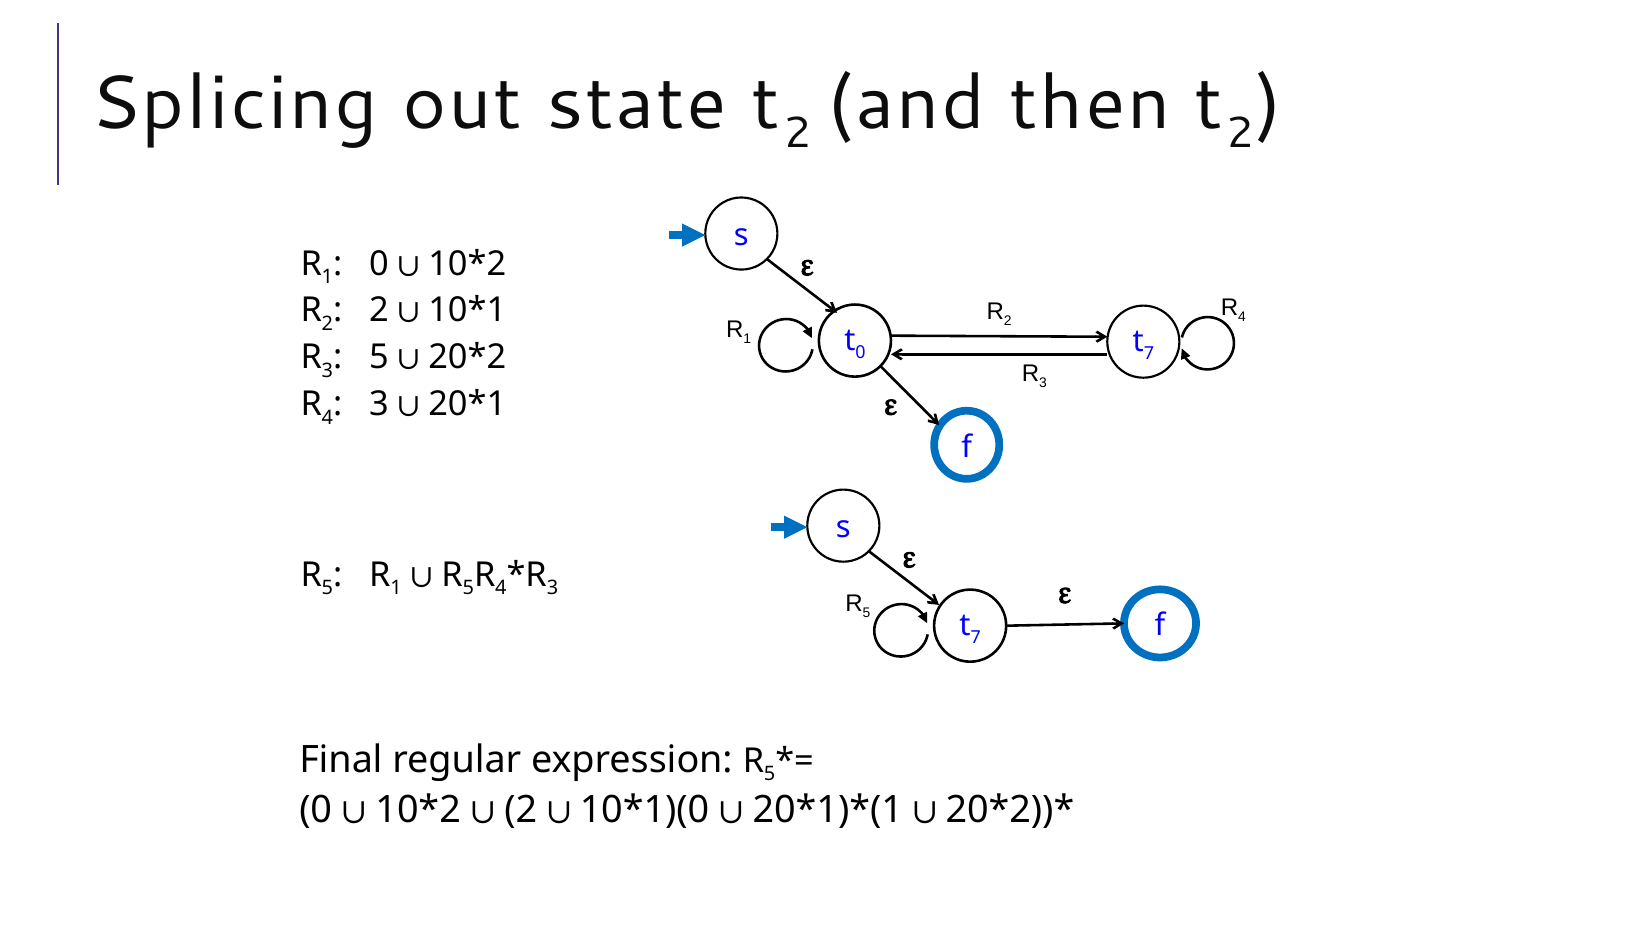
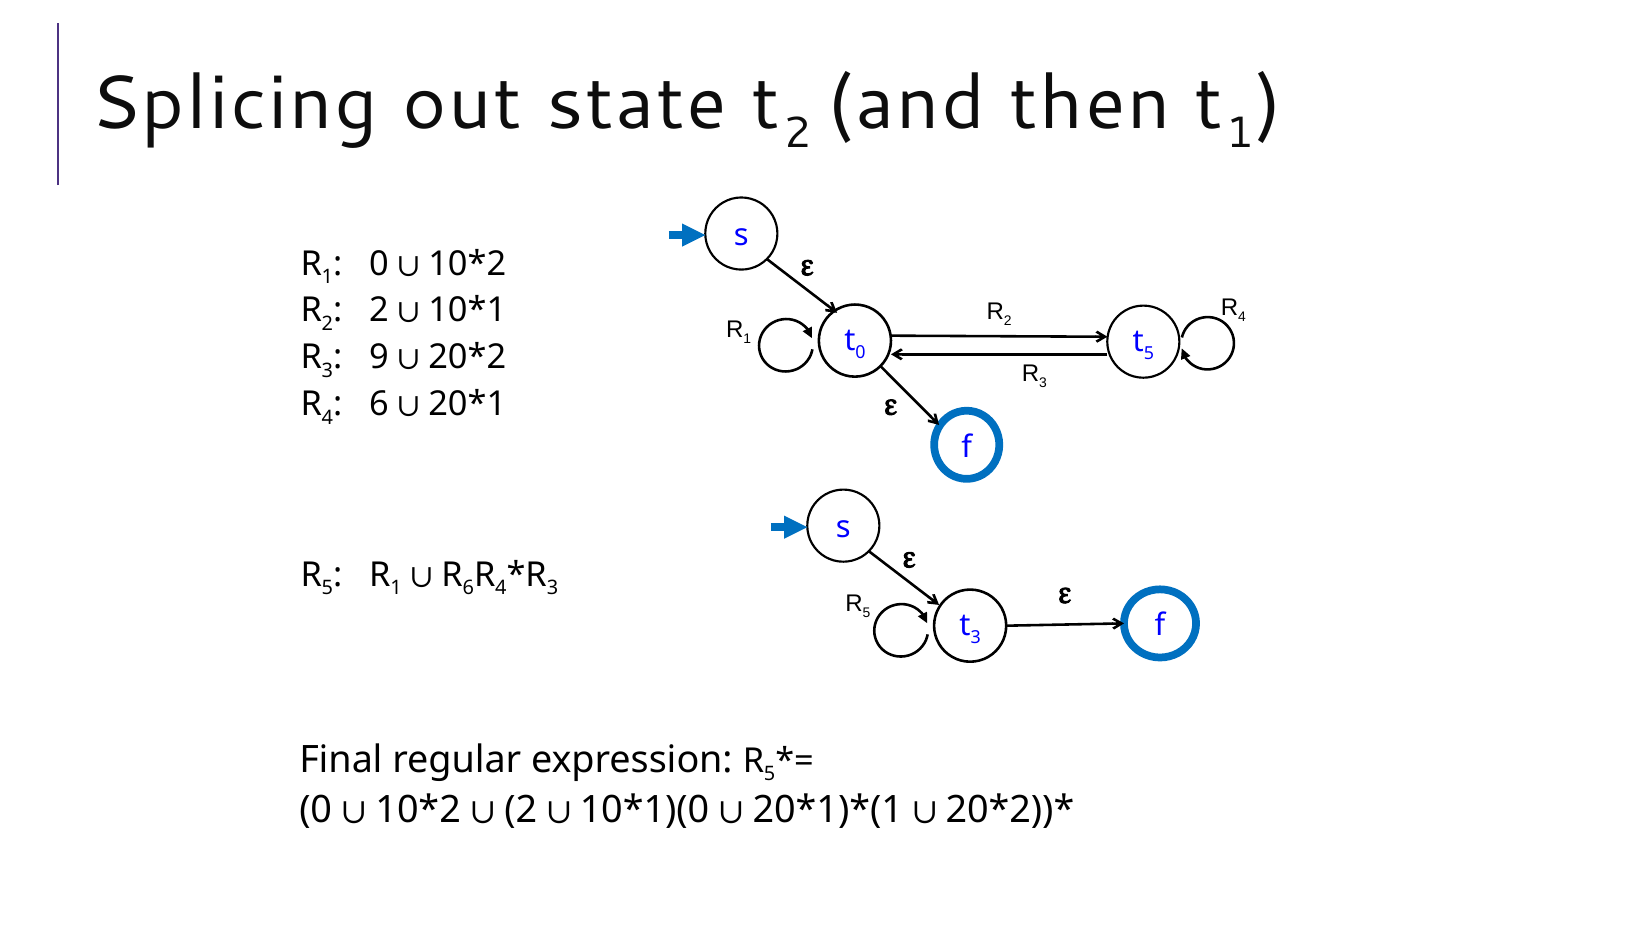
2: 2 -> 1 (1240, 133)
7: 7 -> 5 (1149, 353)
5: 5 -> 9 (379, 358)
3: 3 -> 6 (379, 404)
5: 5 -> 6 (468, 588)
7: 7 -> 3 (976, 637)
